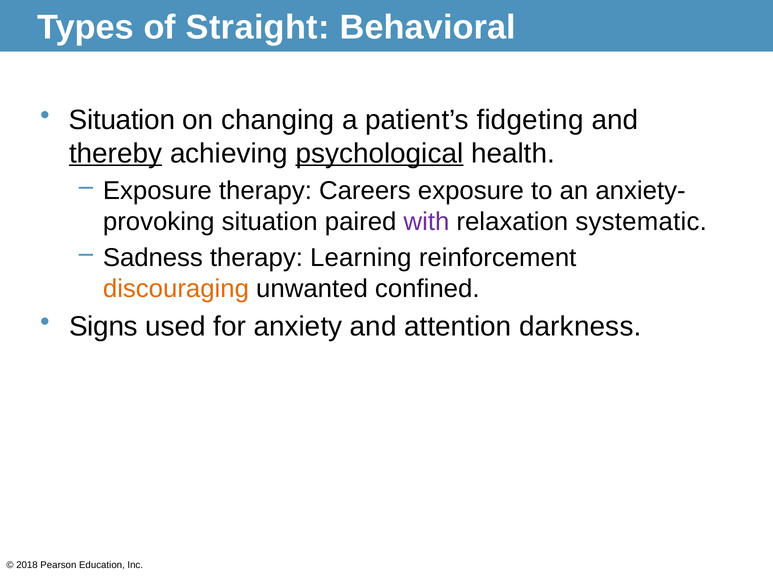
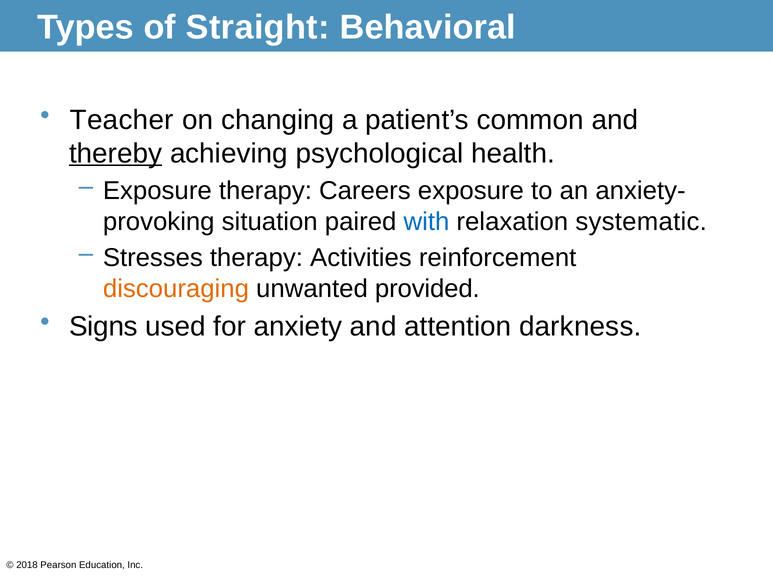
Situation: Situation -> Teacher (122, 120)
fidgeting: fidgeting -> common (530, 120)
psychological underline: present -> none (380, 153)
with colour: purple -> blue (426, 221)
Sadness: Sadness -> Stresses (153, 257)
Learning: Learning -> Activities (361, 257)
confined: confined -> provided (427, 288)
